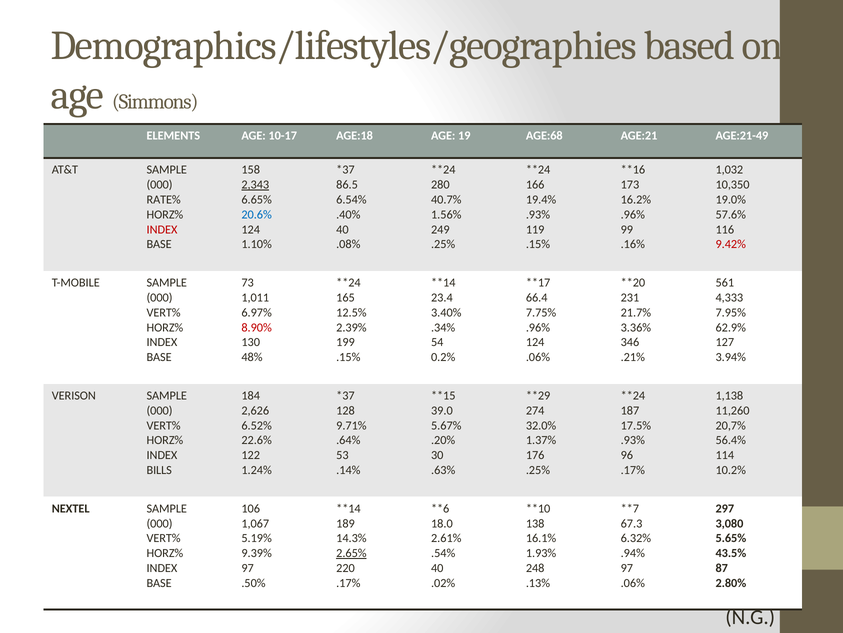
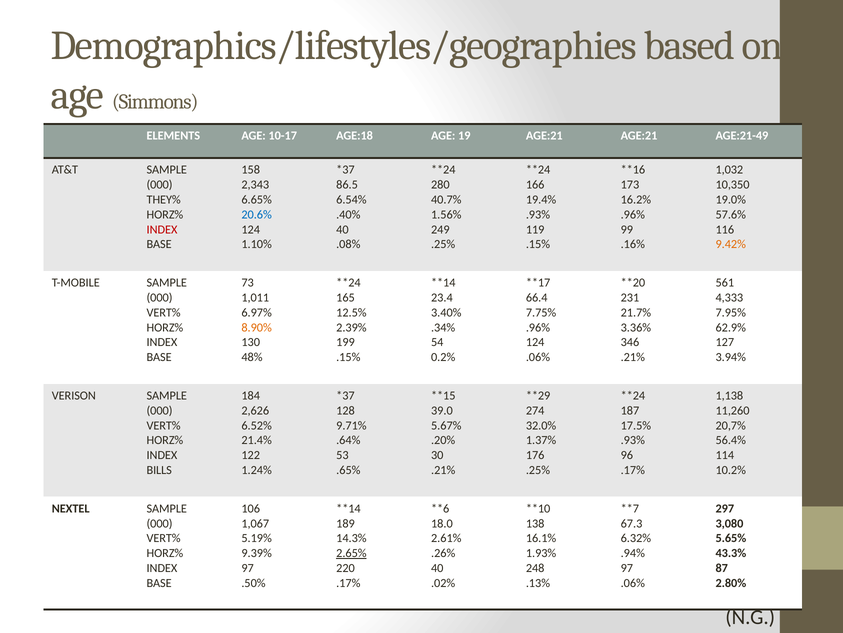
19 AGE:68: AGE:68 -> AGE:21 (544, 135)
2,343 underline: present -> none (255, 185)
RATE%: RATE% -> THEY% (164, 199)
9.42% colour: red -> orange (731, 244)
8.90% colour: red -> orange (257, 327)
22.6%: 22.6% -> 21.4% (257, 440)
.14%: .14% -> .65% (348, 470)
.63%: .63% -> .21% (443, 470)
.54%: .54% -> .26% (443, 553)
43.5%: 43.5% -> 43.3% (731, 553)
